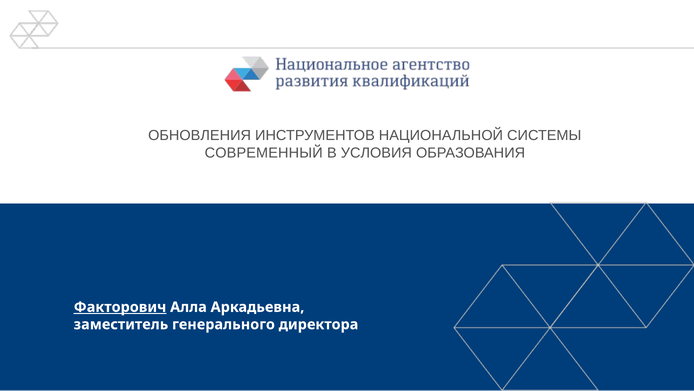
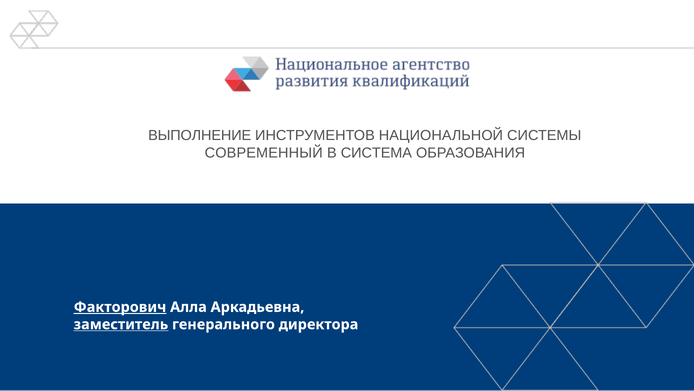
ОБНОВЛЕНИЯ: ОБНОВЛЕНИЯ -> ВЫПОЛНЕНИЕ (200, 136)
УСЛОВИЯ: УСЛОВИЯ -> СИСТЕМА (376, 153)
заместитель underline: none -> present (121, 324)
